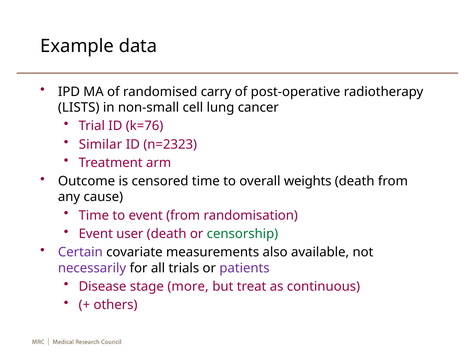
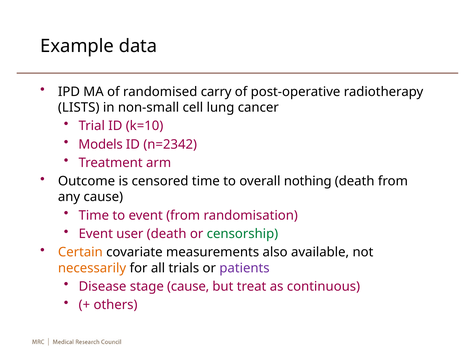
k=76: k=76 -> k=10 (145, 126)
Similar: Similar -> Models (101, 144)
n=2323: n=2323 -> n=2342 (170, 144)
weights: weights -> nothing (308, 181)
Certain colour: purple -> orange (80, 252)
necessarily colour: purple -> orange (92, 268)
stage more: more -> cause (188, 286)
